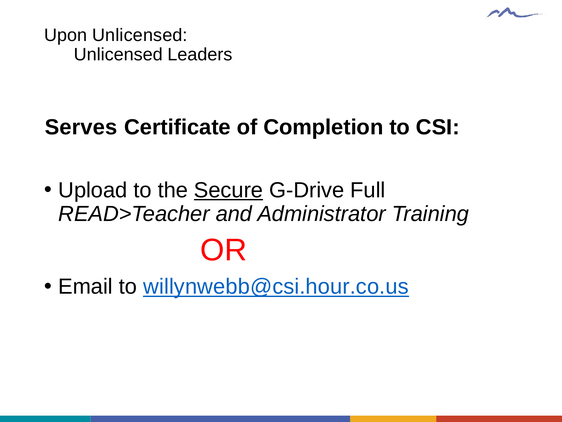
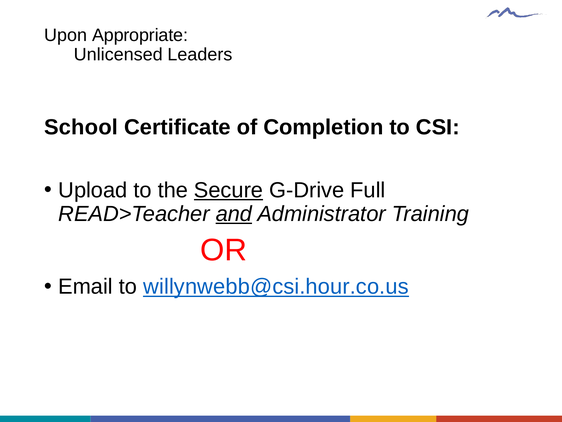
Upon Unlicensed: Unlicensed -> Appropriate (140, 35)
Serves: Serves -> School (81, 127)
and underline: none -> present (234, 214)
